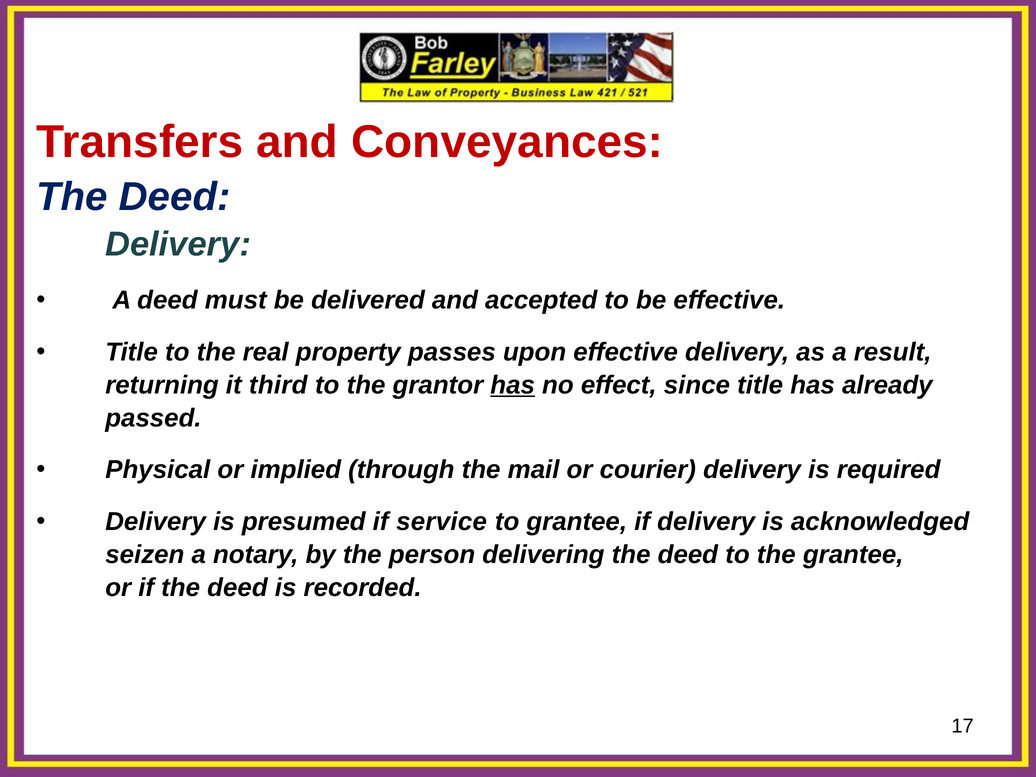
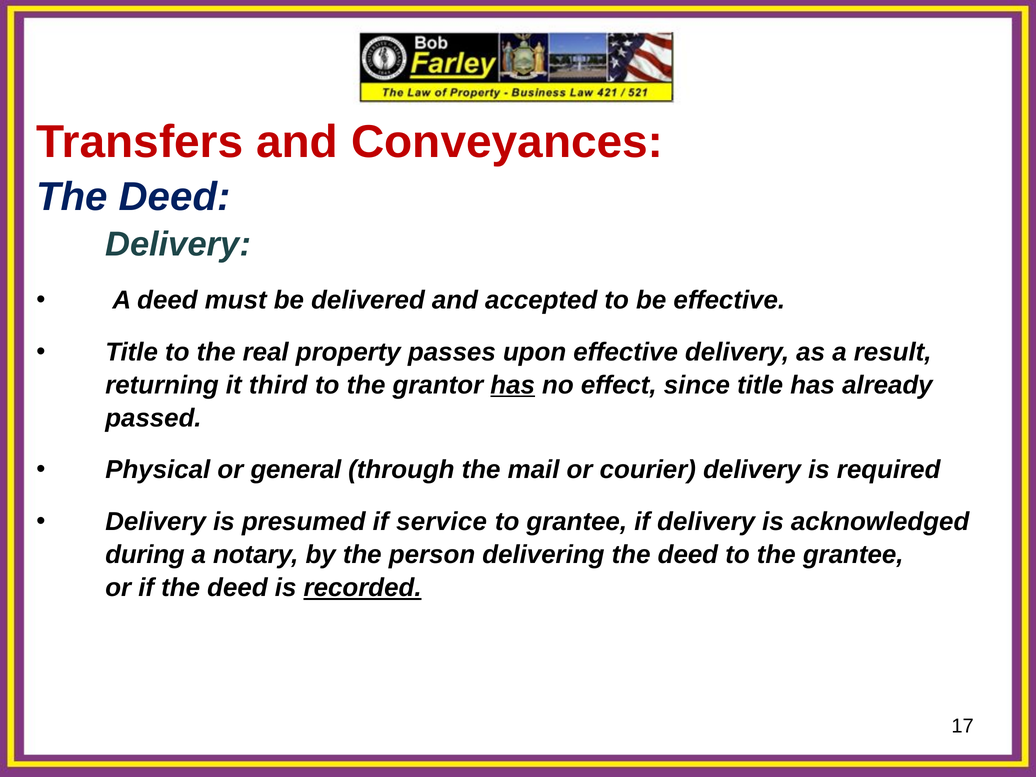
implied: implied -> general (296, 470)
seizen: seizen -> during (145, 555)
recorded underline: none -> present (363, 588)
